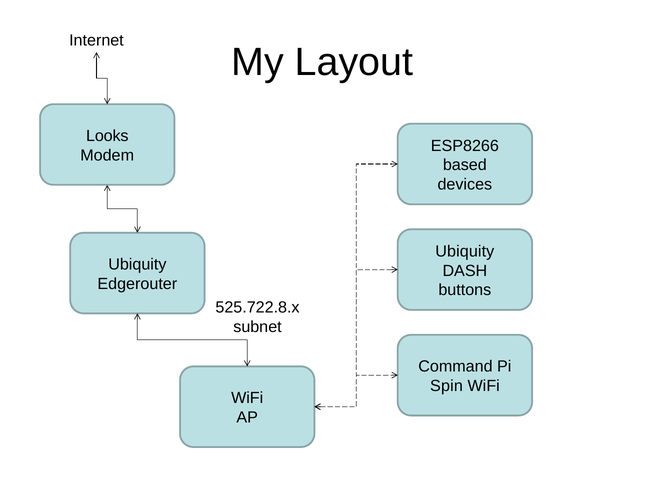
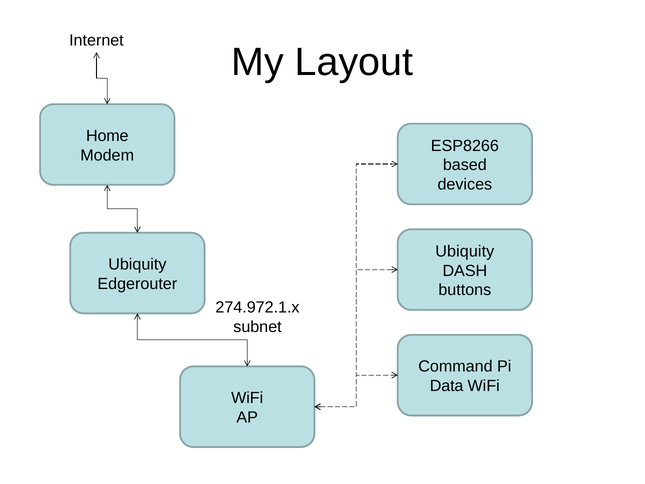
Looks: Looks -> Home (107, 136)
525.722.8.x: 525.722.8.x -> 274.972.1.x (257, 307)
Spin: Spin -> Data (447, 386)
